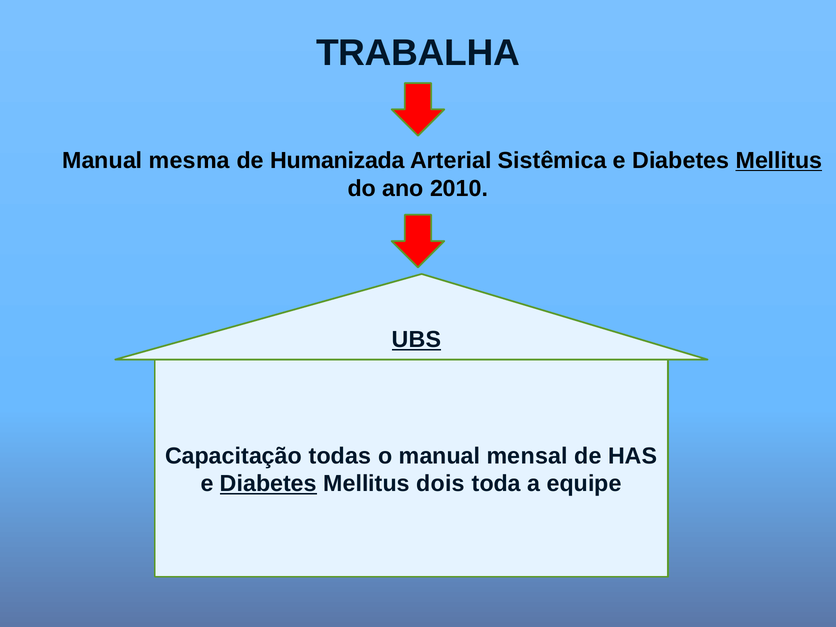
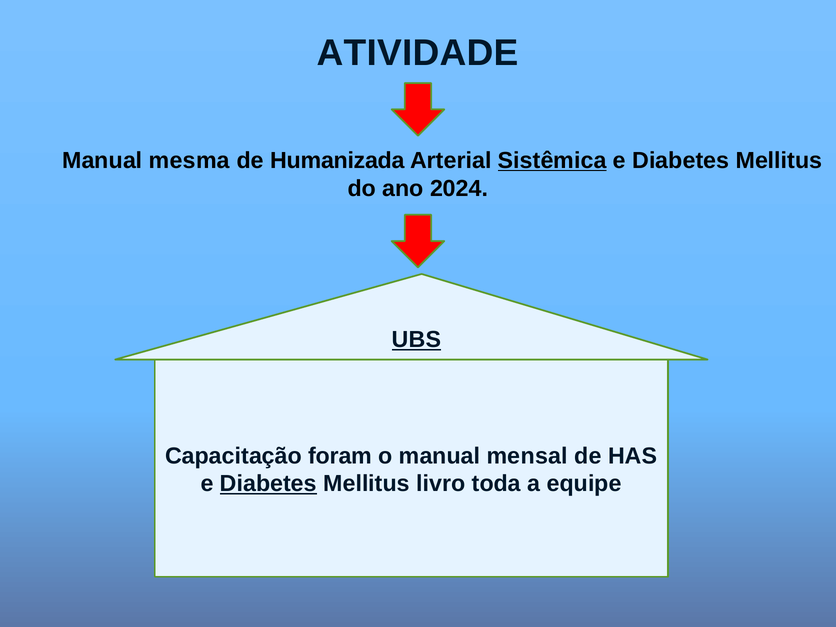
TRABALHA: TRABALHA -> ATIVIDADE (418, 53)
Sistêmica underline: none -> present (552, 161)
Mellitus underline: present -> none (779, 161)
2010: 2010 -> 2024 (459, 188)
todas: todas -> foram (340, 456)
dois: dois -> livro (441, 484)
